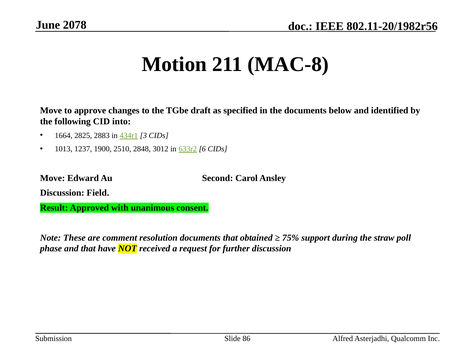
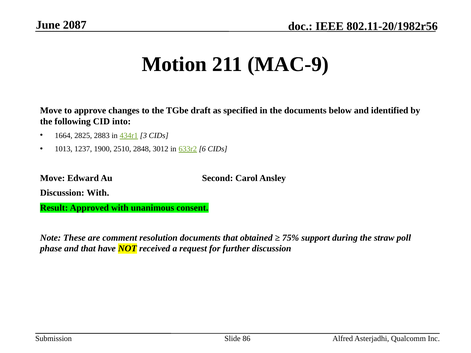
2078: 2078 -> 2087 (75, 25)
MAC-8: MAC-8 -> MAC-9 (288, 64)
Discussion Field: Field -> With (98, 193)
